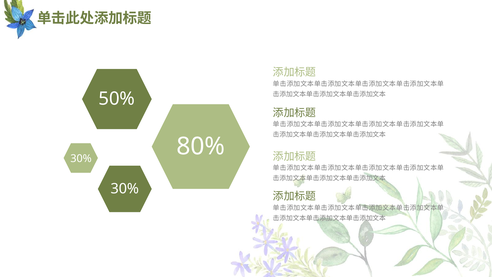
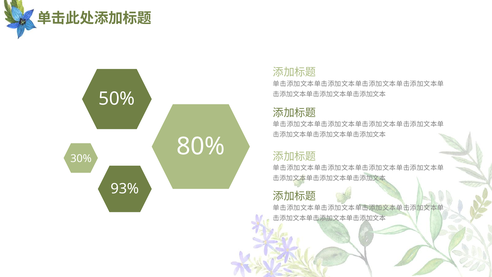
30%: 30% -> 93% (125, 189)
